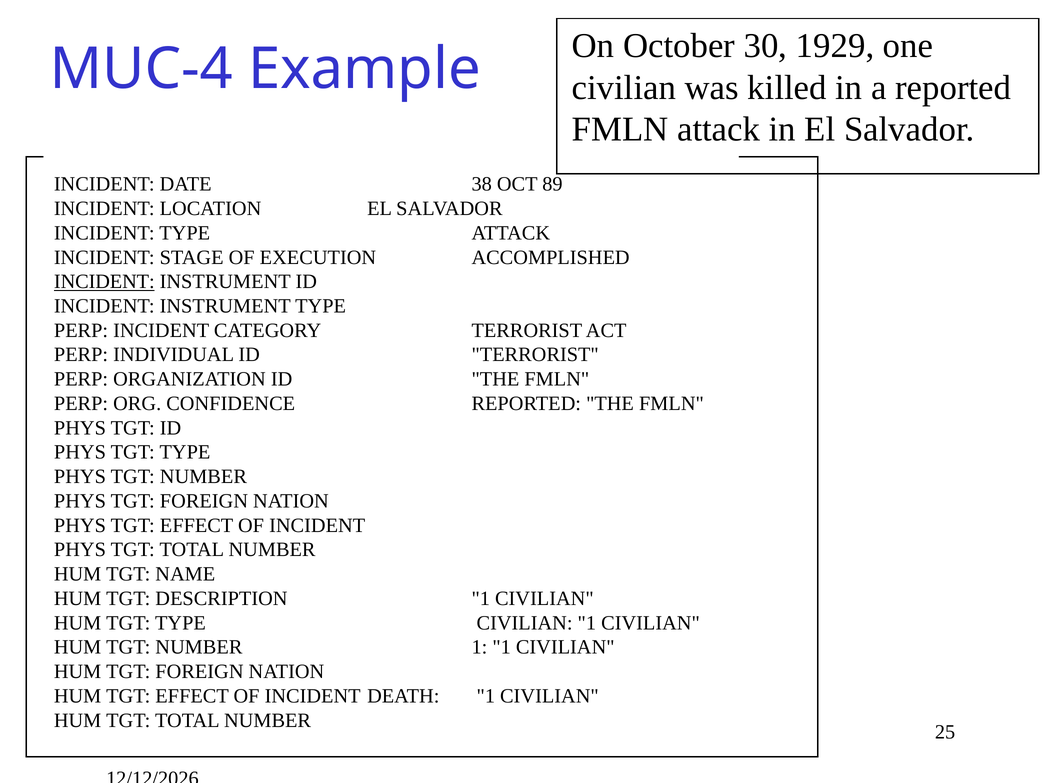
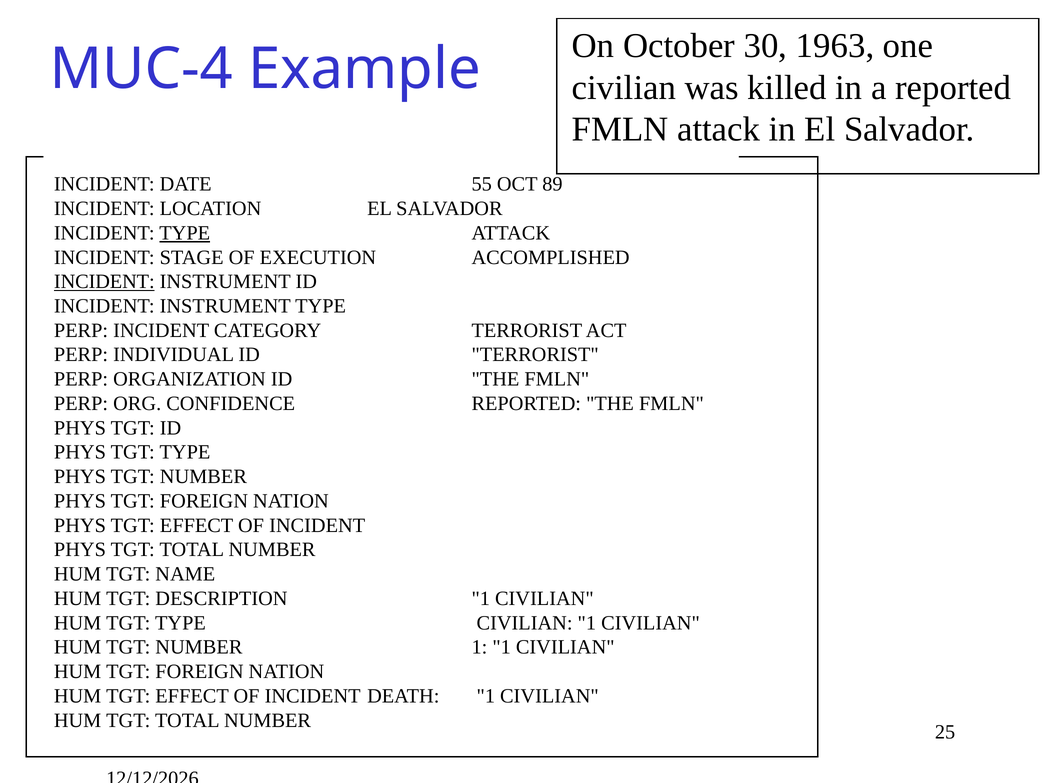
1929: 1929 -> 1963 (835, 46)
38: 38 -> 55 (482, 184)
TYPE underline: none -> present (185, 233)
